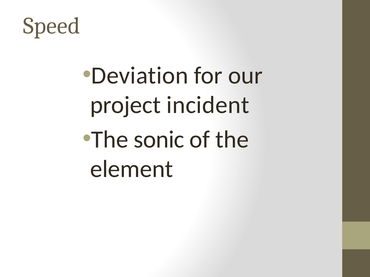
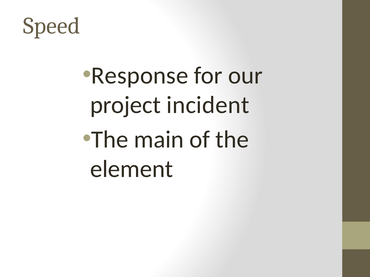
Deviation: Deviation -> Response (140, 76)
sonic: sonic -> main (159, 140)
